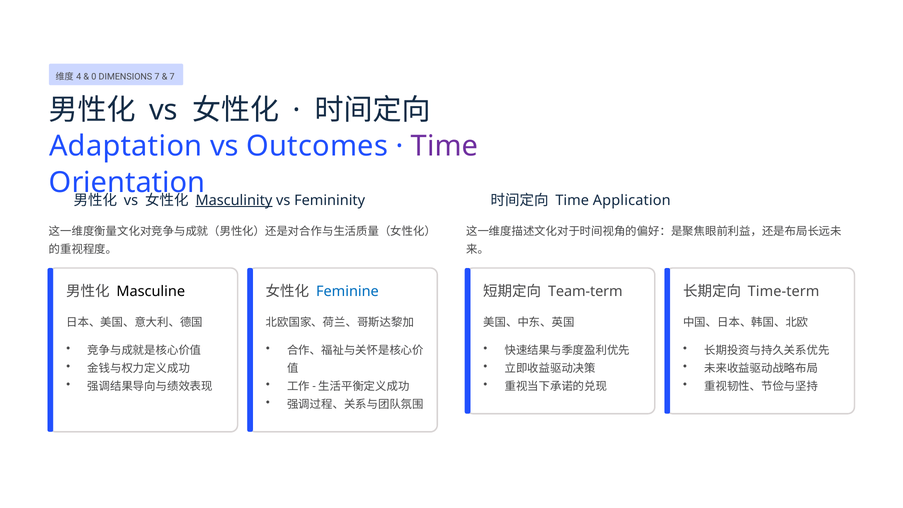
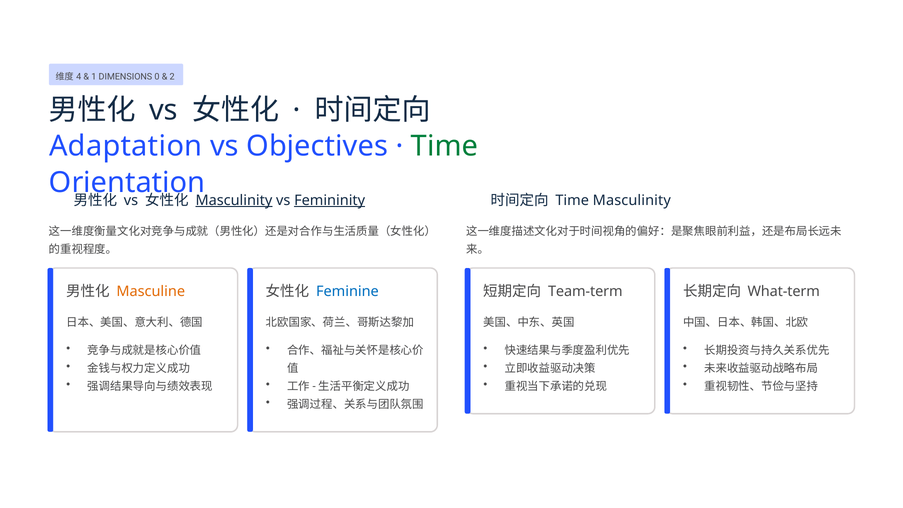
0: 0 -> 1 (94, 77)
DIMENSIONS 7: 7 -> 0 (157, 77)
7: 7 -> 2 (172, 77)
Outcomes: Outcomes -> Objectives (317, 146)
Time colour: purple -> green (444, 146)
Femininity underline: none -> present (330, 200)
Time Application: Application -> Masculinity (632, 200)
Masculine colour: black -> orange (151, 291)
Time-term: Time-term -> What-term (784, 291)
